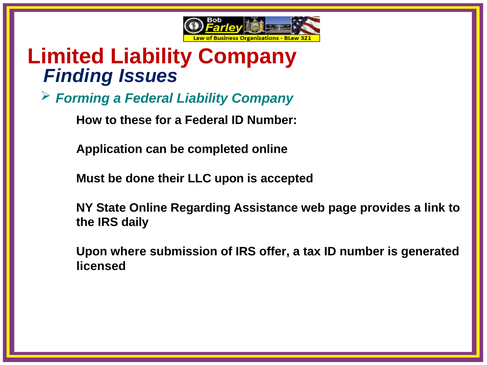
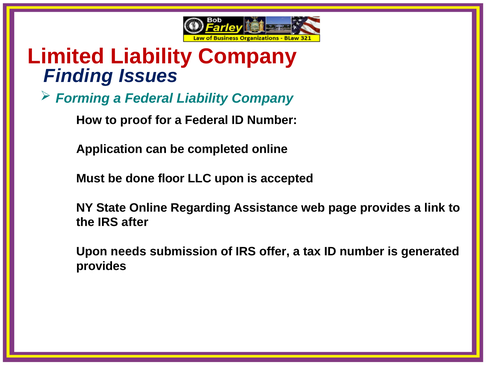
these: these -> proof (136, 120)
their: their -> floor (171, 179)
daily: daily -> after (135, 222)
where: where -> needs (128, 252)
licensed: licensed -> provides (101, 266)
